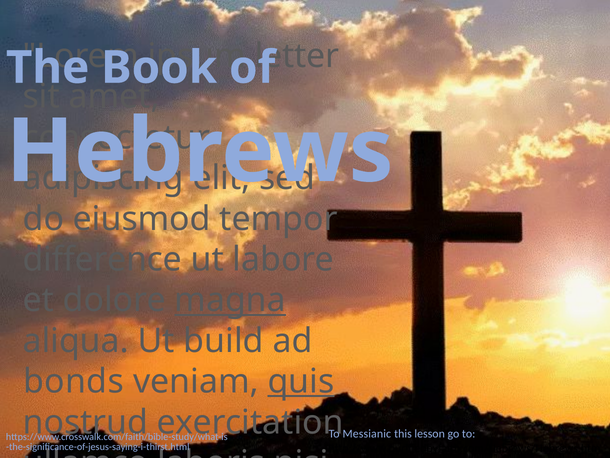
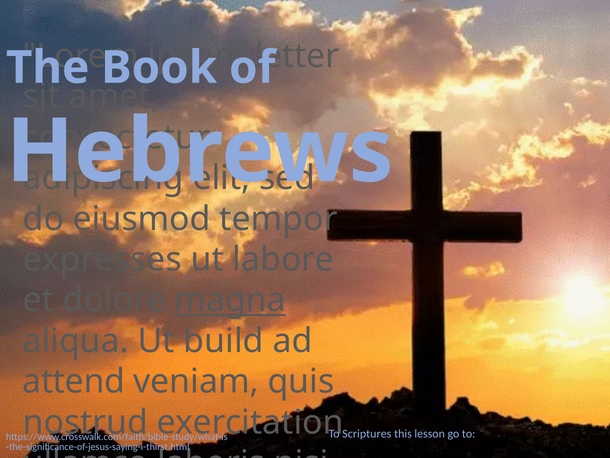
difference: difference -> expresses (102, 259)
bonds: bonds -> attend (74, 381)
quis underline: present -> none (301, 381)
Messianic: Messianic -> Scriptures (367, 434)
